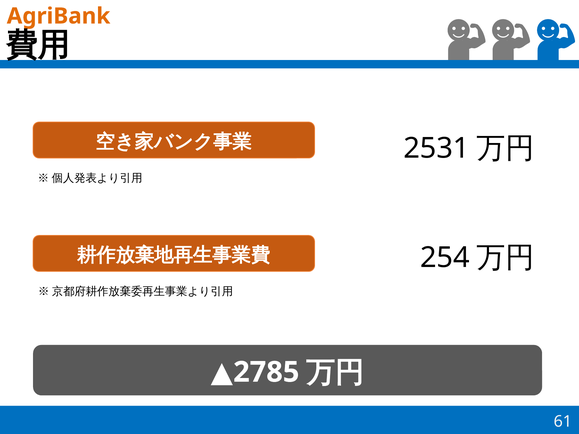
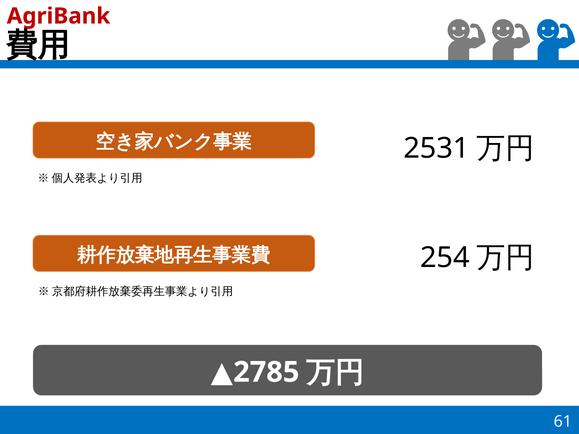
AgriBank colour: orange -> red (59, 16)
